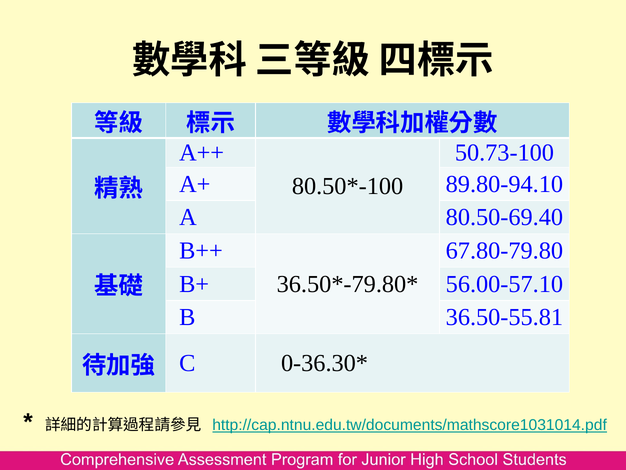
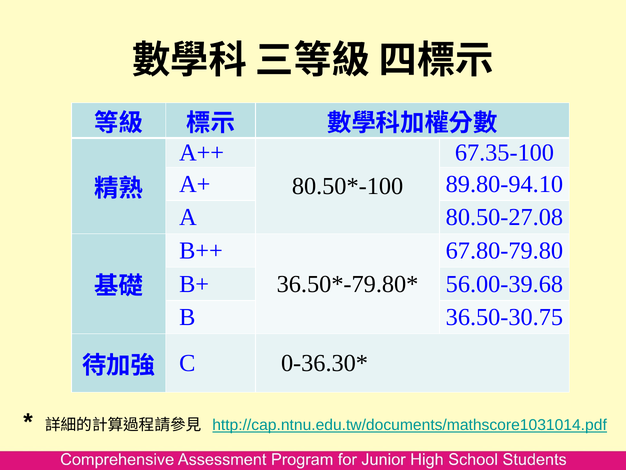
50.73-100: 50.73-100 -> 67.35-100 (504, 153)
80.50-69.40: 80.50-69.40 -> 80.50-27.08 (504, 217)
56.00-57.10: 56.00-57.10 -> 56.00-39.68 (504, 284)
36.50-55.81: 36.50-55.81 -> 36.50-30.75 (504, 317)
